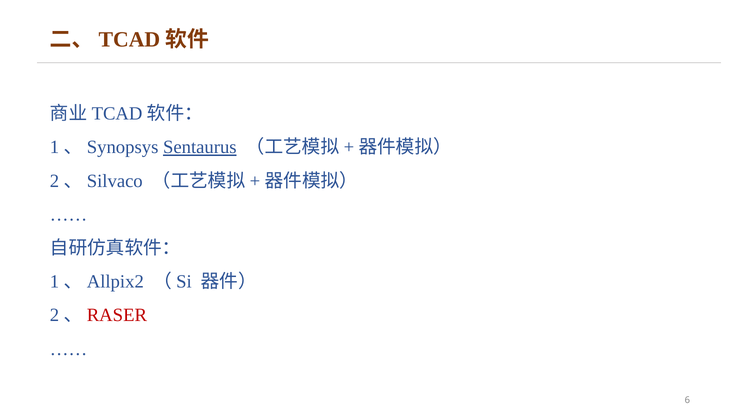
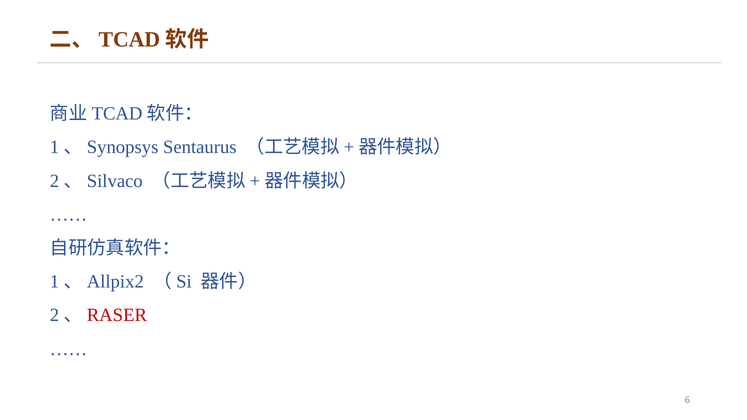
Sentaurus underline: present -> none (200, 147)
